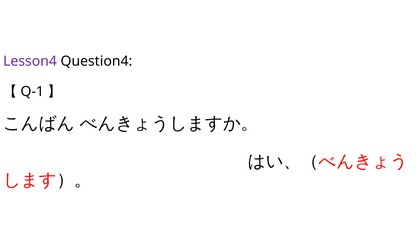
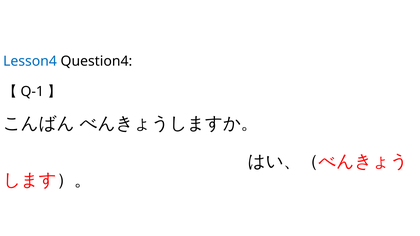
Lesson4 colour: purple -> blue (30, 61)
